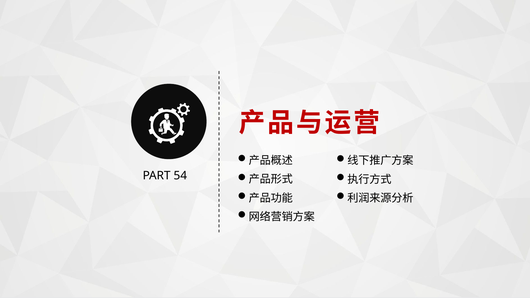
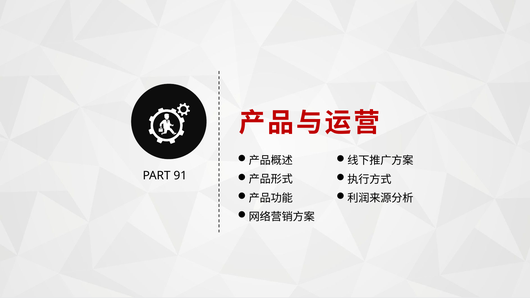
54: 54 -> 91 (180, 176)
